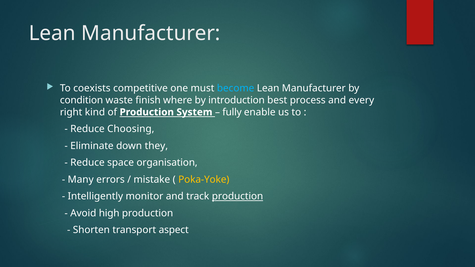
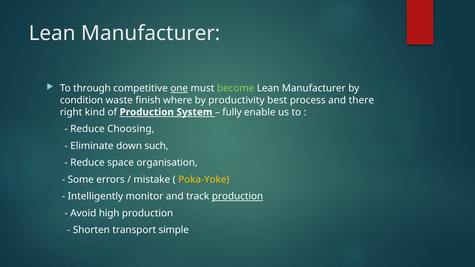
coexists: coexists -> through (92, 88)
one underline: none -> present (179, 88)
become colour: light blue -> light green (236, 88)
introduction: introduction -> productivity (236, 100)
every: every -> there (361, 100)
they: they -> such (156, 146)
Many: Many -> Some (81, 180)
aspect: aspect -> simple (174, 230)
